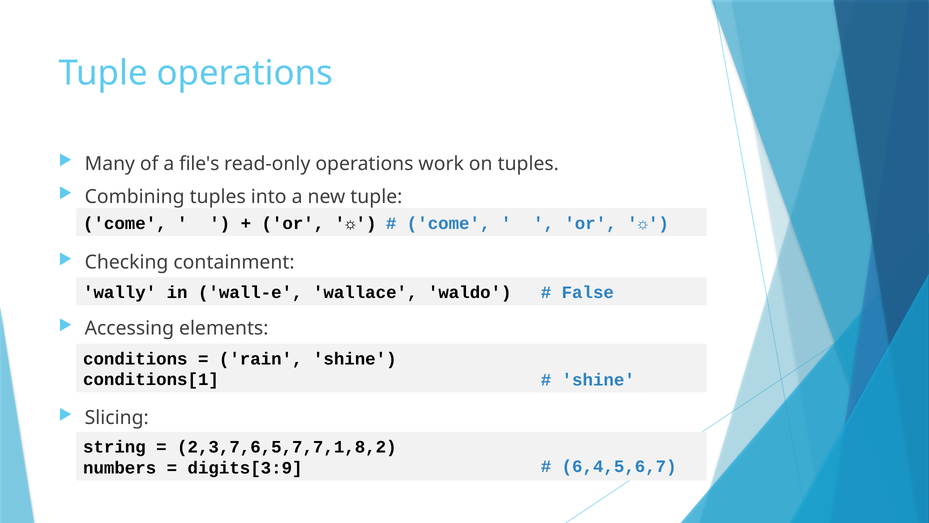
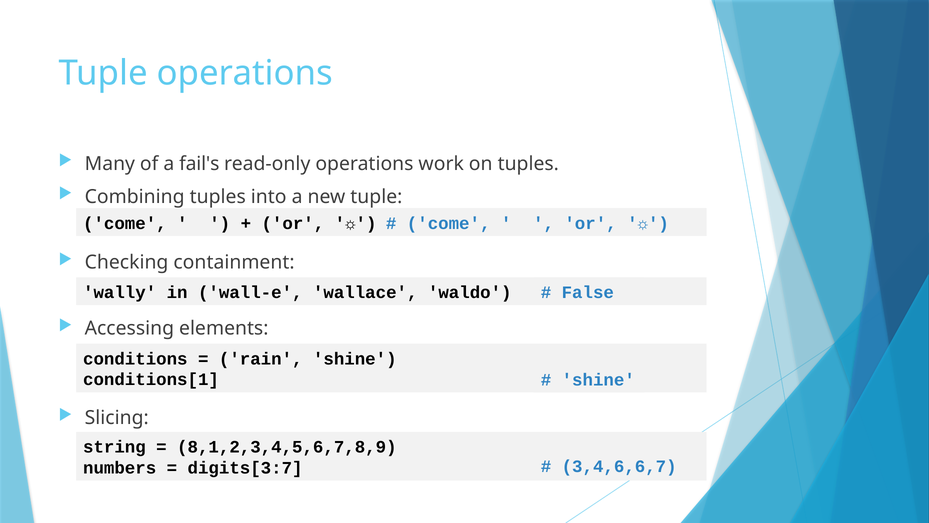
file's: file's -> fail's (199, 164)
2,3,7,6,5,7,7,1,8,2: 2,3,7,6,5,7,7,1,8,2 -> 8,1,2,3,4,5,6,7,8,9 (287, 447)
digits[3:9: digits[3:9 -> digits[3:7 (245, 468)
6,4,5,6,7: 6,4,5,6,7 -> 3,4,6,6,7 (619, 466)
